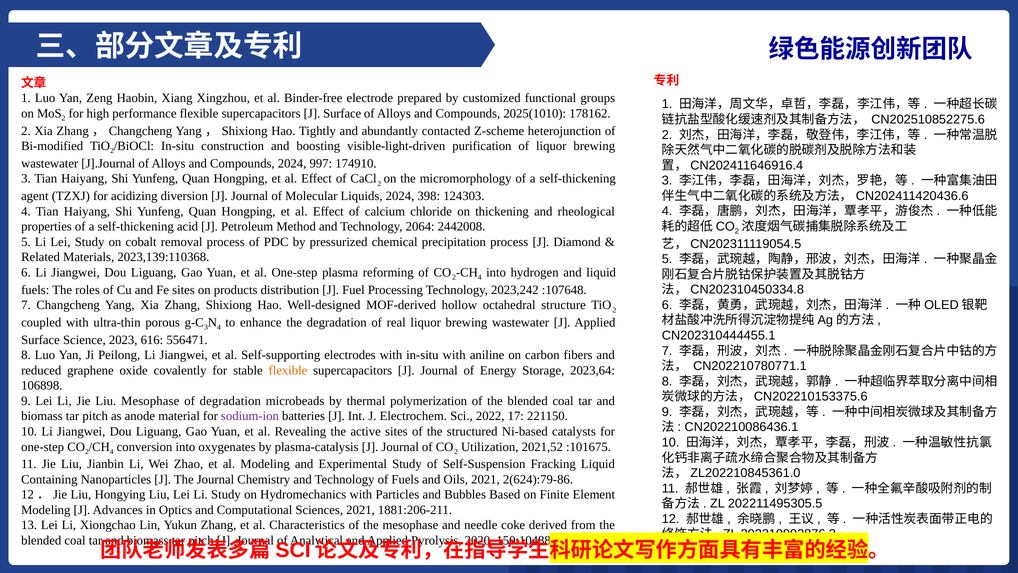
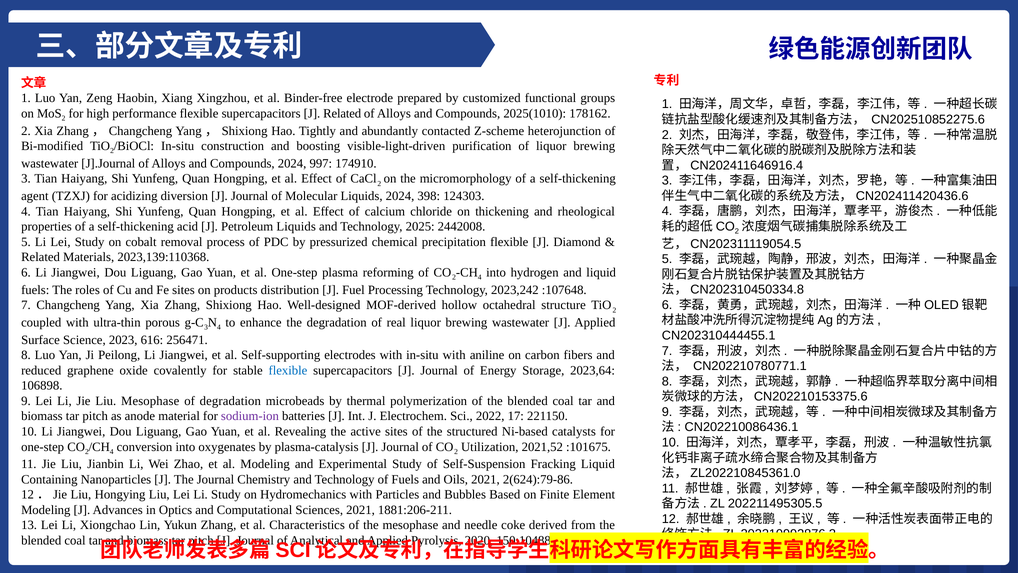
J Surface: Surface -> Related (342, 113)
Petroleum Method: Method -> Liquids (296, 227)
2064: 2064 -> 2025 (420, 227)
precipitation process: process -> flexible (509, 242)
556471: 556471 -> 256471 (187, 340)
flexible colour: orange -> blue (288, 370)
